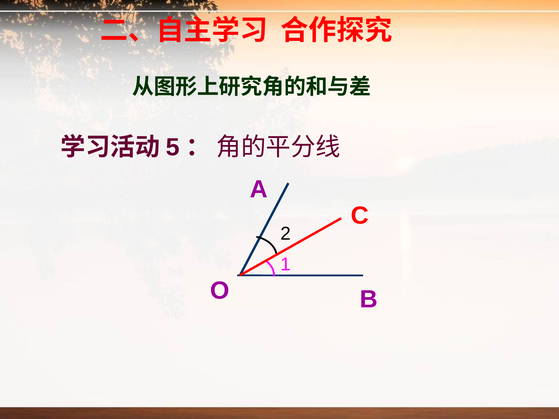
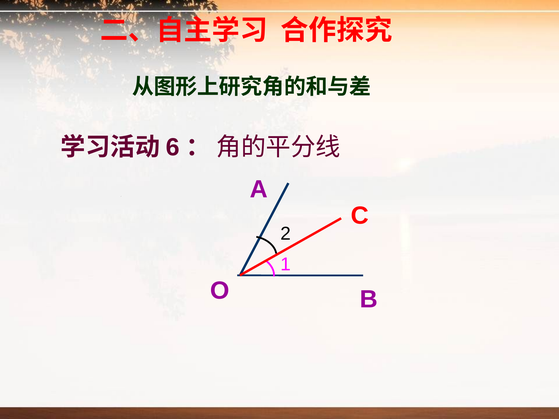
5: 5 -> 6 (173, 147)
